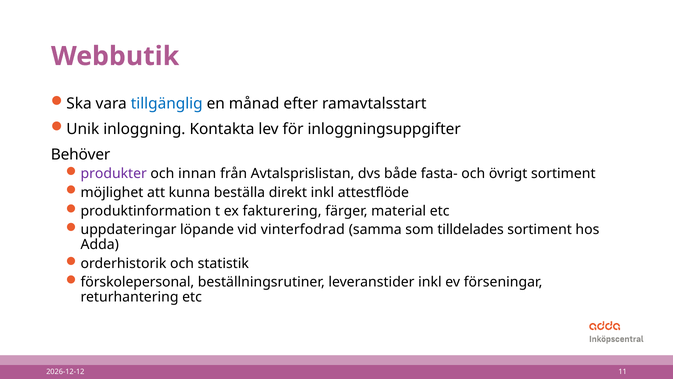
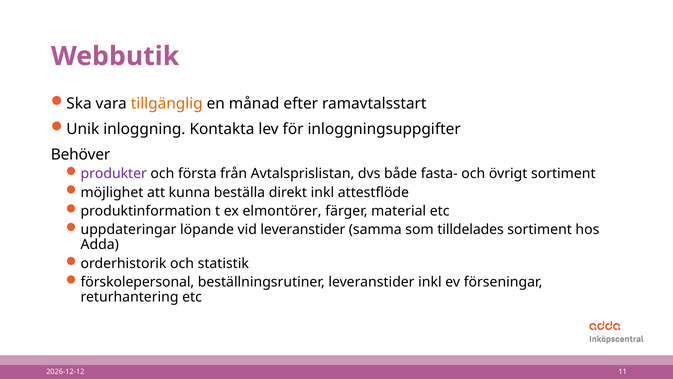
tillgänglig colour: blue -> orange (167, 103)
innan: innan -> första (197, 174)
fakturering: fakturering -> elmontörer (282, 211)
vid vinterfodrad: vinterfodrad -> leveranstider (303, 229)
